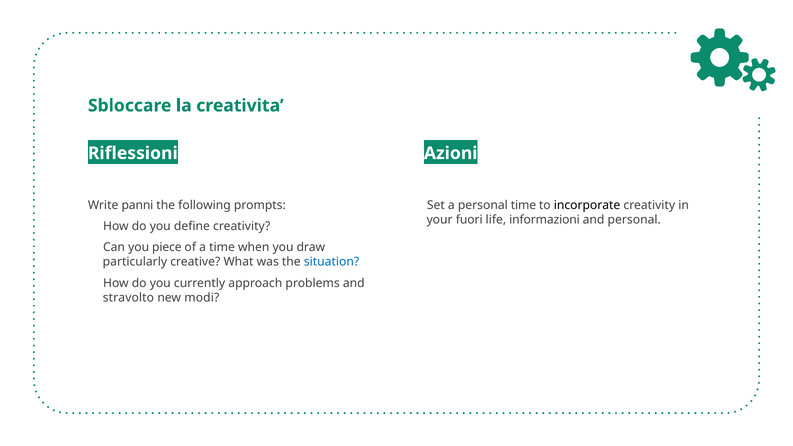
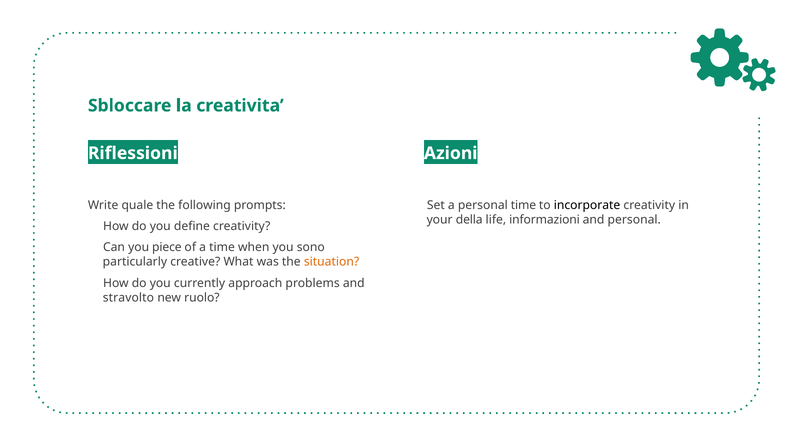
panni: panni -> quale (137, 205)
fuori: fuori -> della (469, 220)
draw: draw -> sono (311, 247)
situation colour: blue -> orange (332, 262)
modi: modi -> ruolo (202, 298)
